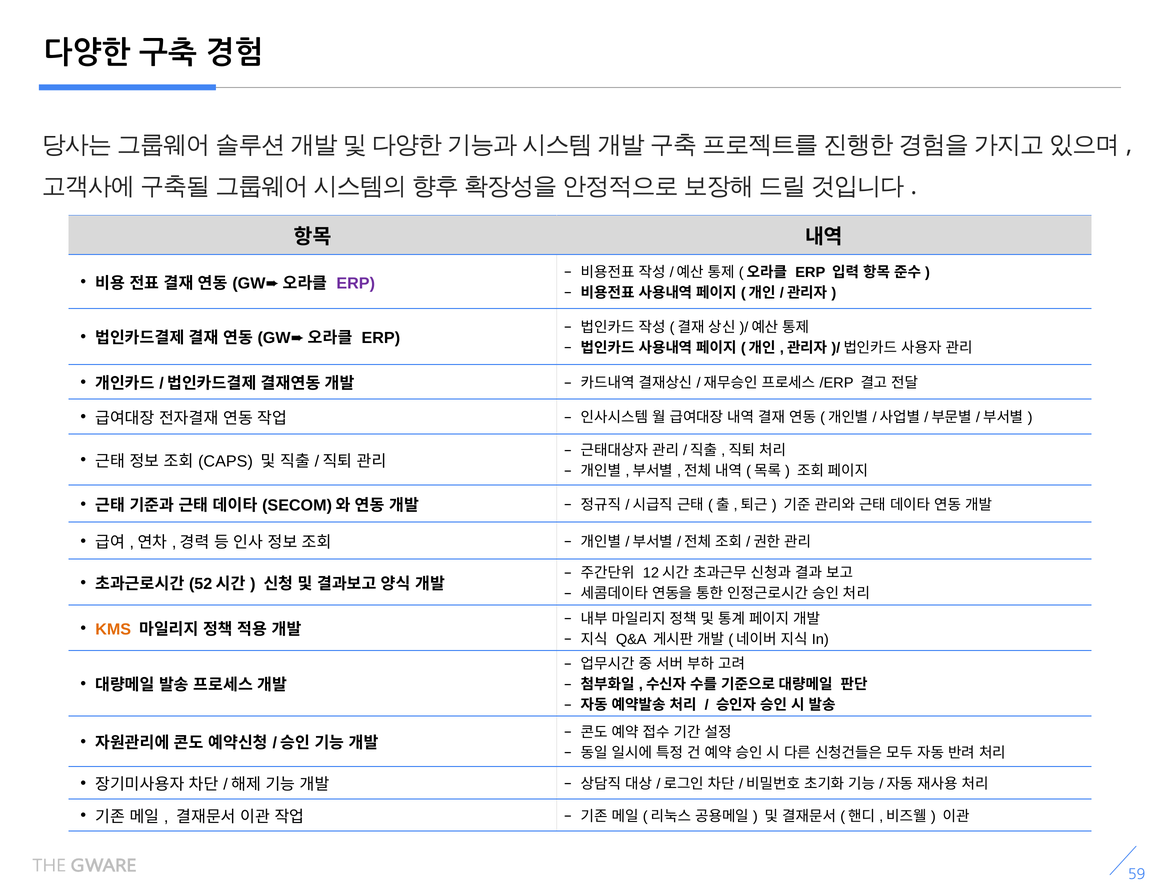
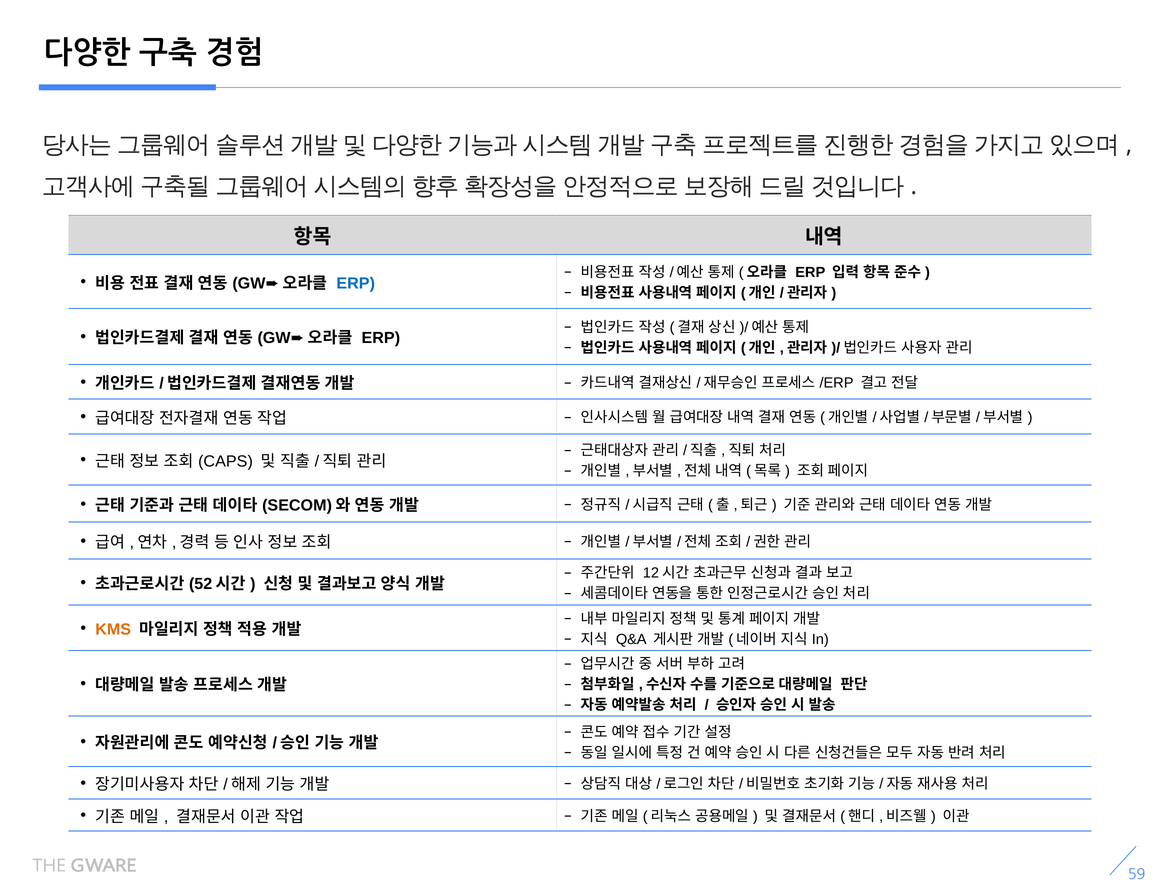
ERP colour: purple -> blue (356, 283)
